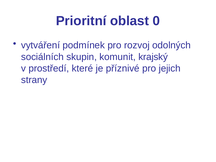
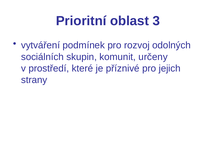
0: 0 -> 3 (156, 21)
krajský: krajský -> určeny (153, 57)
